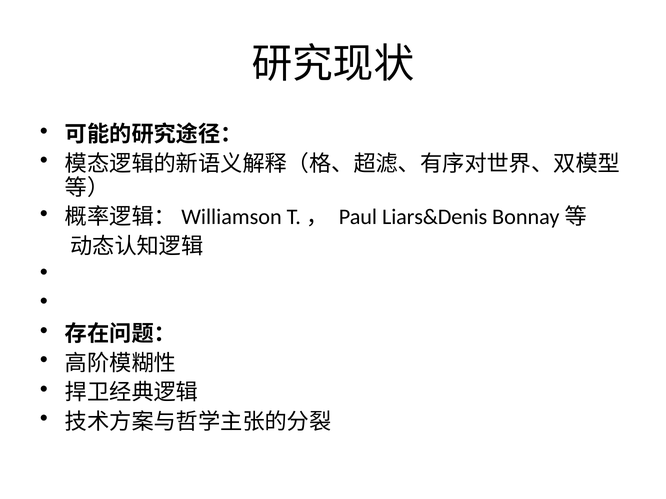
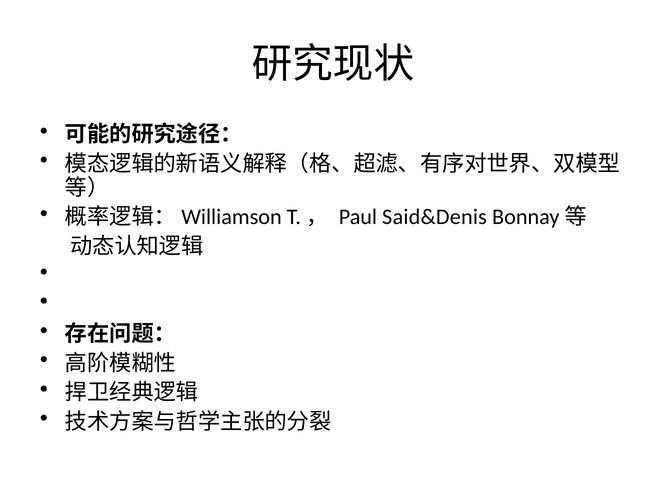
Liars&Denis: Liars&Denis -> Said&Denis (435, 217)
